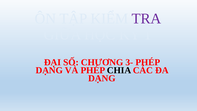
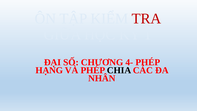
TRA colour: purple -> red (146, 19)
3-: 3- -> 4- (129, 62)
DẠNG: DẠNG -> HẠNG (49, 70)
DẠNG: DẠNG -> NHÂN (102, 78)
